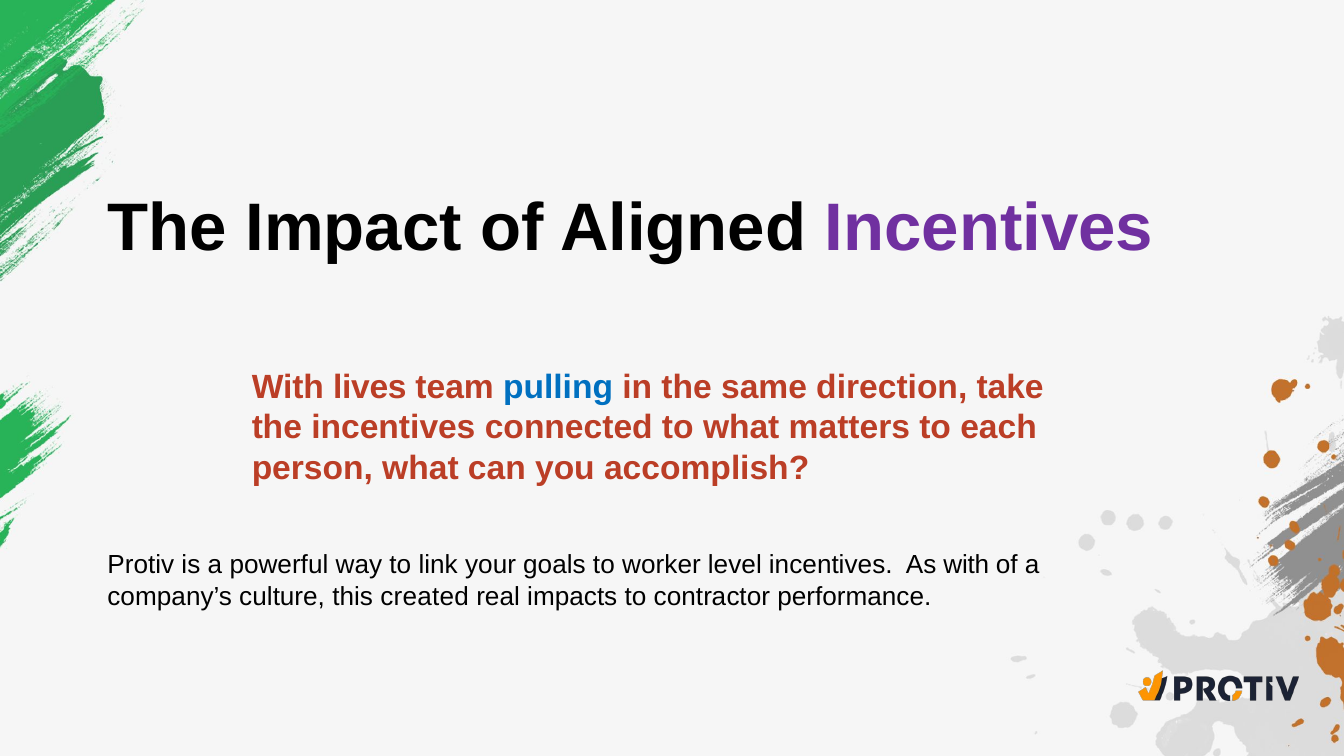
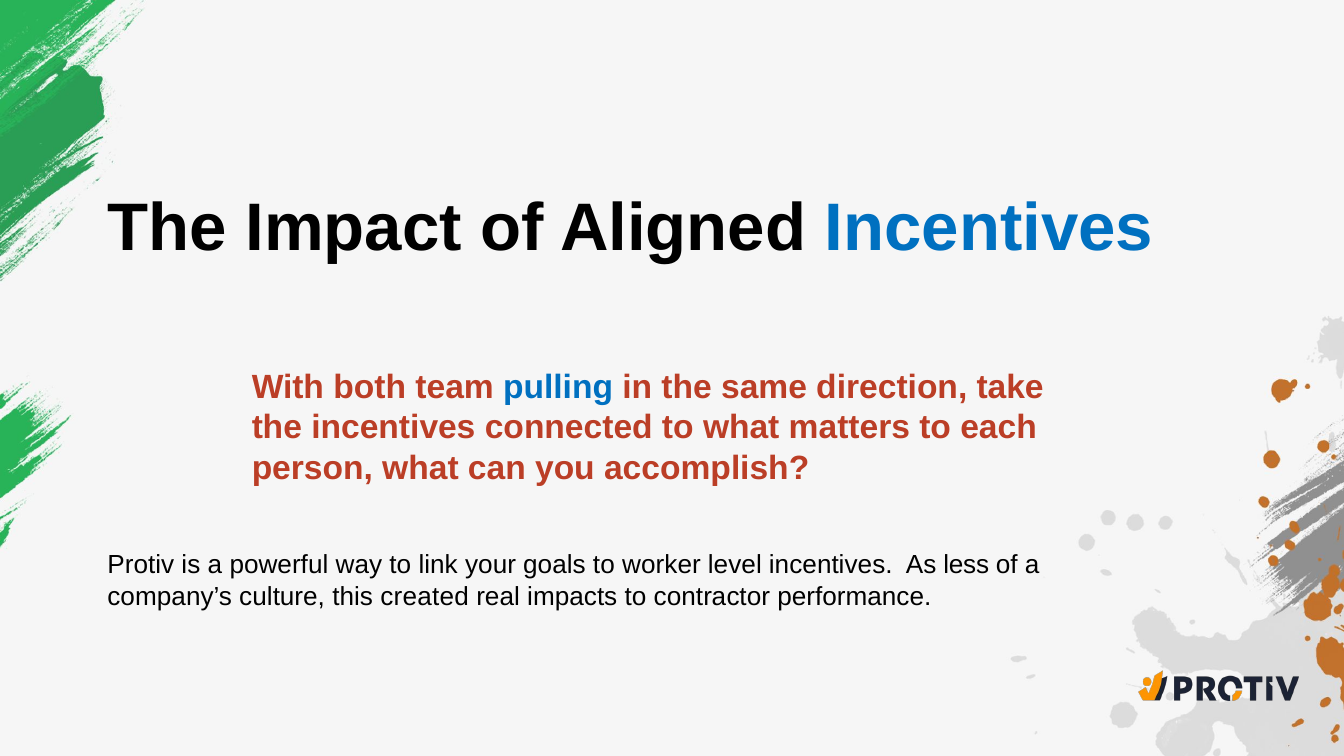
Incentives colour: purple -> blue (989, 228)
lives: lives -> both (370, 387)
As with: with -> less (966, 565)
